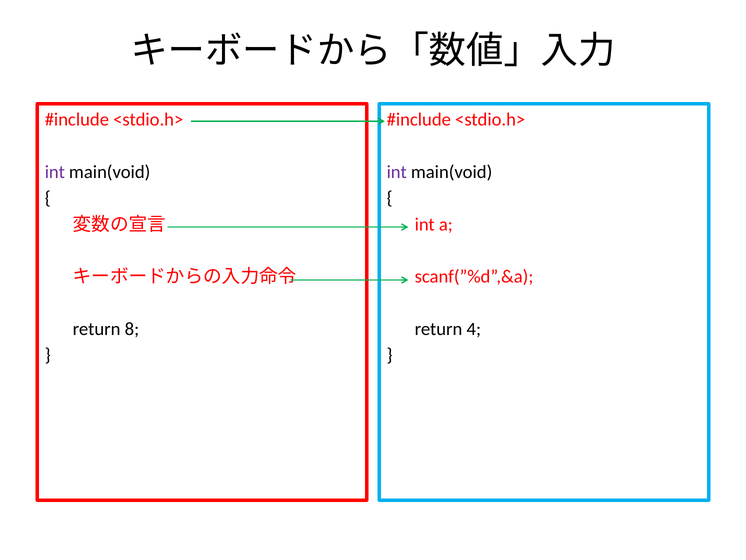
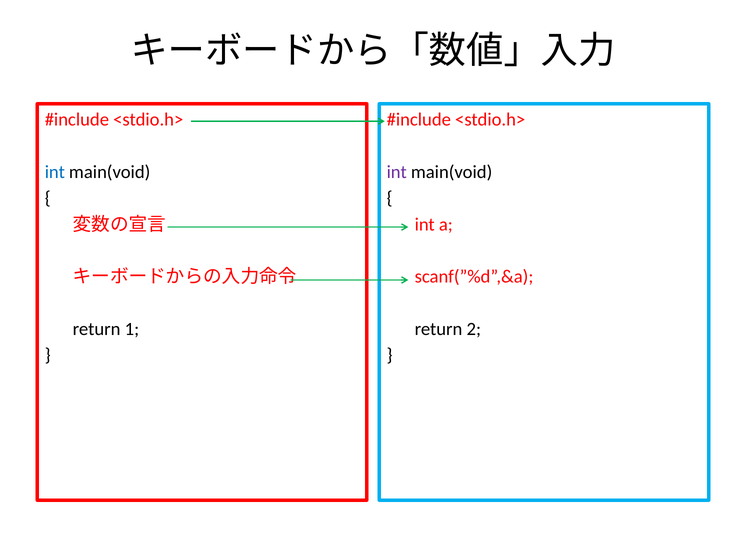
int colour: purple -> blue (55, 172)
8: 8 -> 1 (132, 329)
4: 4 -> 2 (474, 329)
